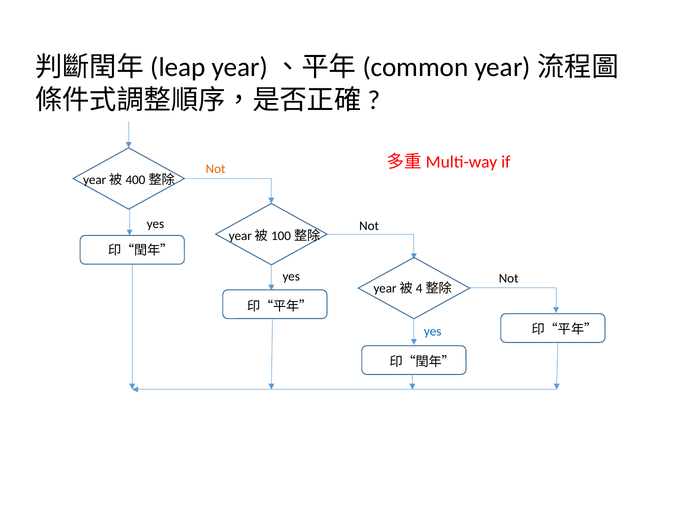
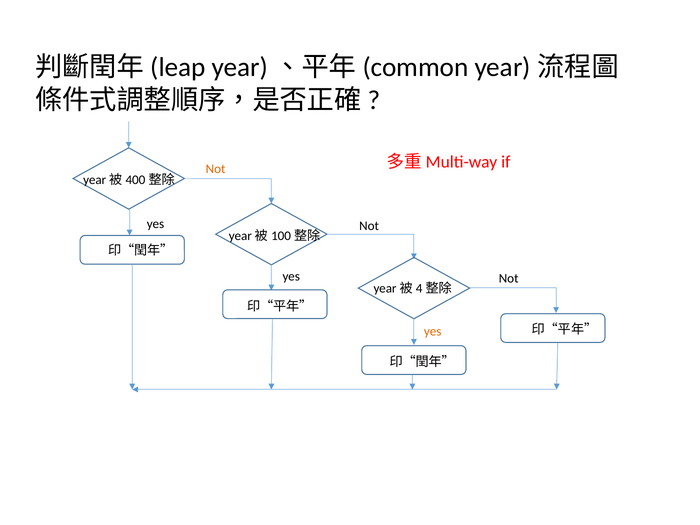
yes colour: blue -> orange (433, 331)
